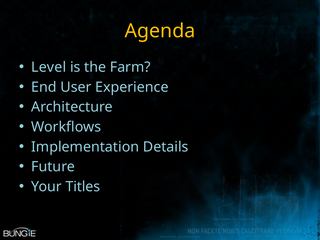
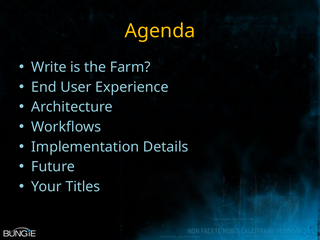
Level: Level -> Write (49, 67)
